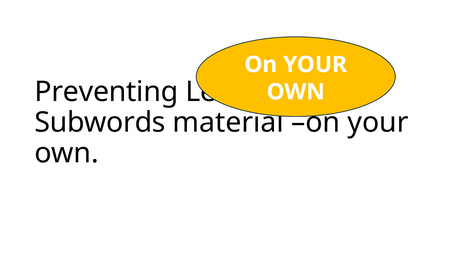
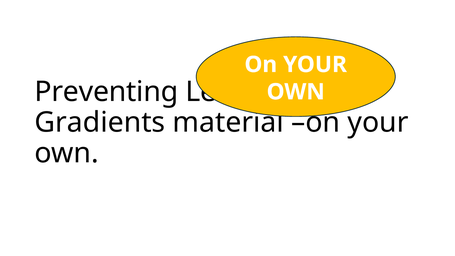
Subwords: Subwords -> Gradients (100, 122)
